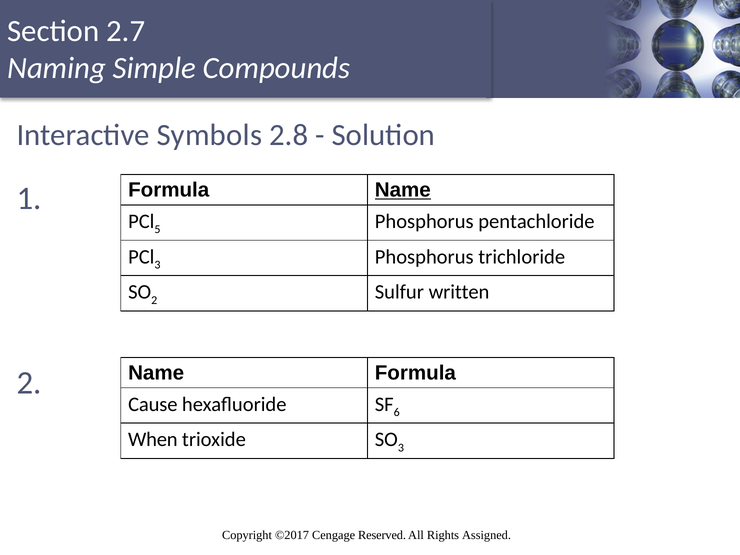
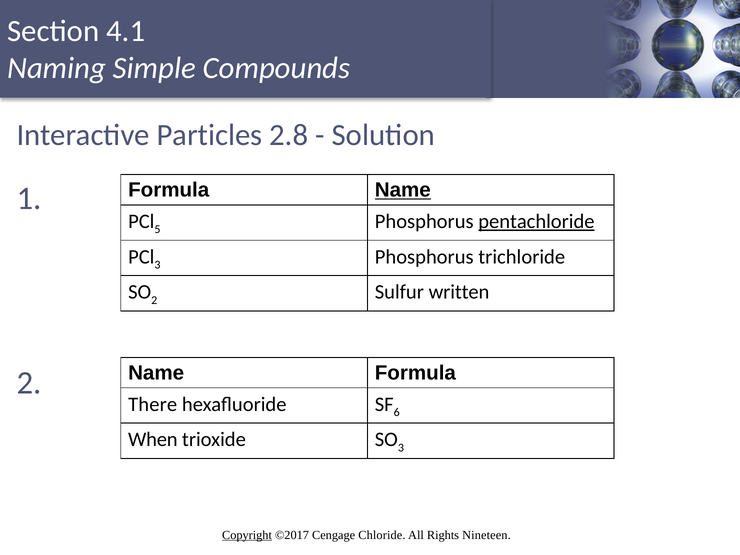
2.7: 2.7 -> 4.1 (126, 31)
Symbols: Symbols -> Particles (209, 135)
pentachloride underline: none -> present (536, 221)
Cause: Cause -> There (153, 404)
Copyright underline: none -> present (247, 535)
Cengage Reserved: Reserved -> Chloride (382, 535)
Assigned: Assigned -> Nineteen (486, 535)
